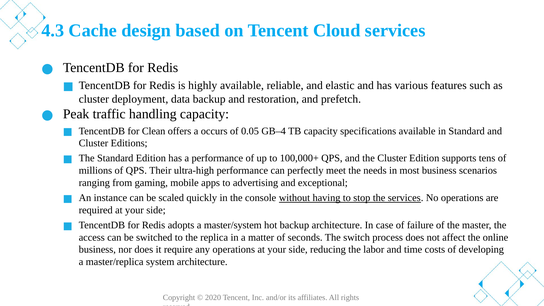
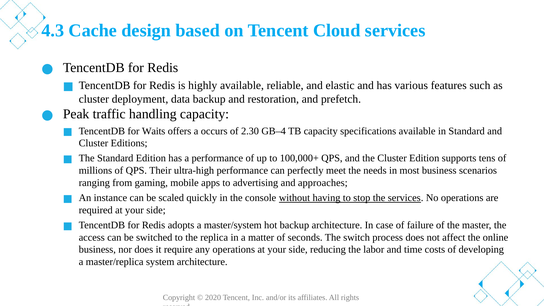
Clean: Clean -> Waits (154, 131)
0.05: 0.05 -> 2.30 (250, 131)
exceptional: exceptional -> approaches (323, 183)
